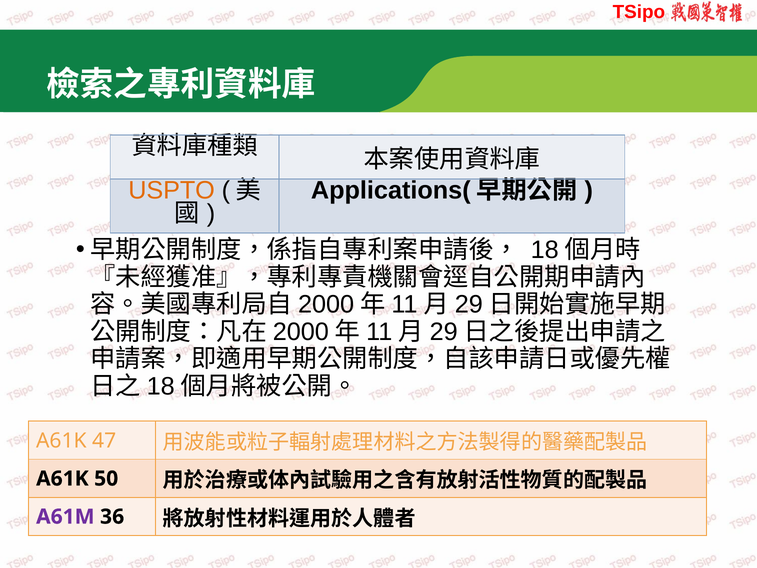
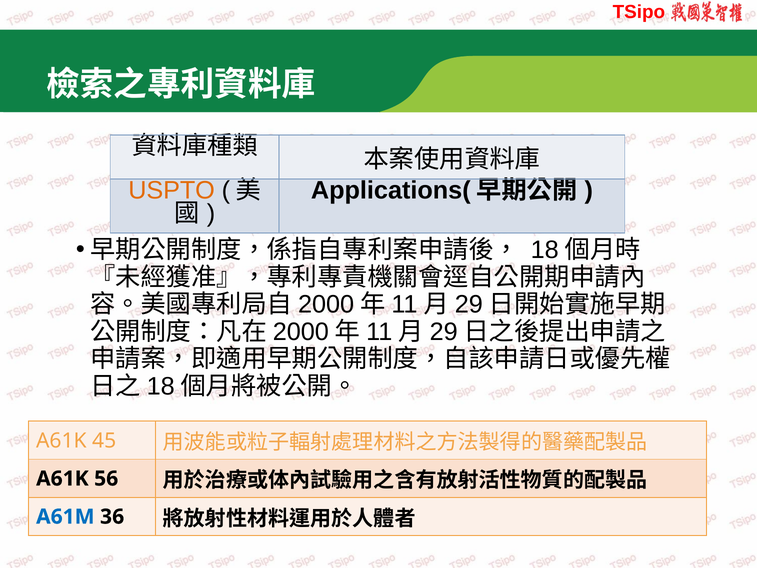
47: 47 -> 45 (104, 440)
50: 50 -> 56 (106, 478)
A61M colour: purple -> blue (65, 517)
